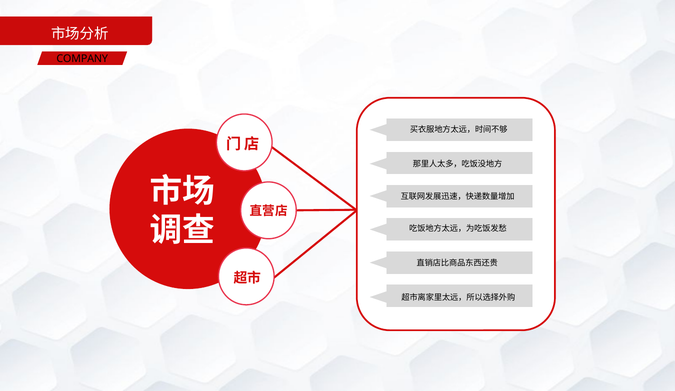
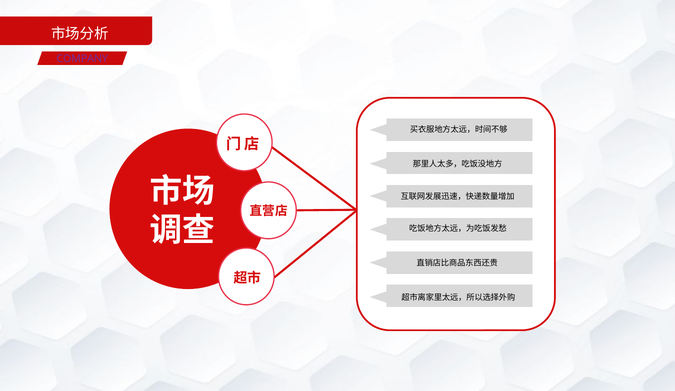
COMPANY colour: black -> purple (82, 59)
